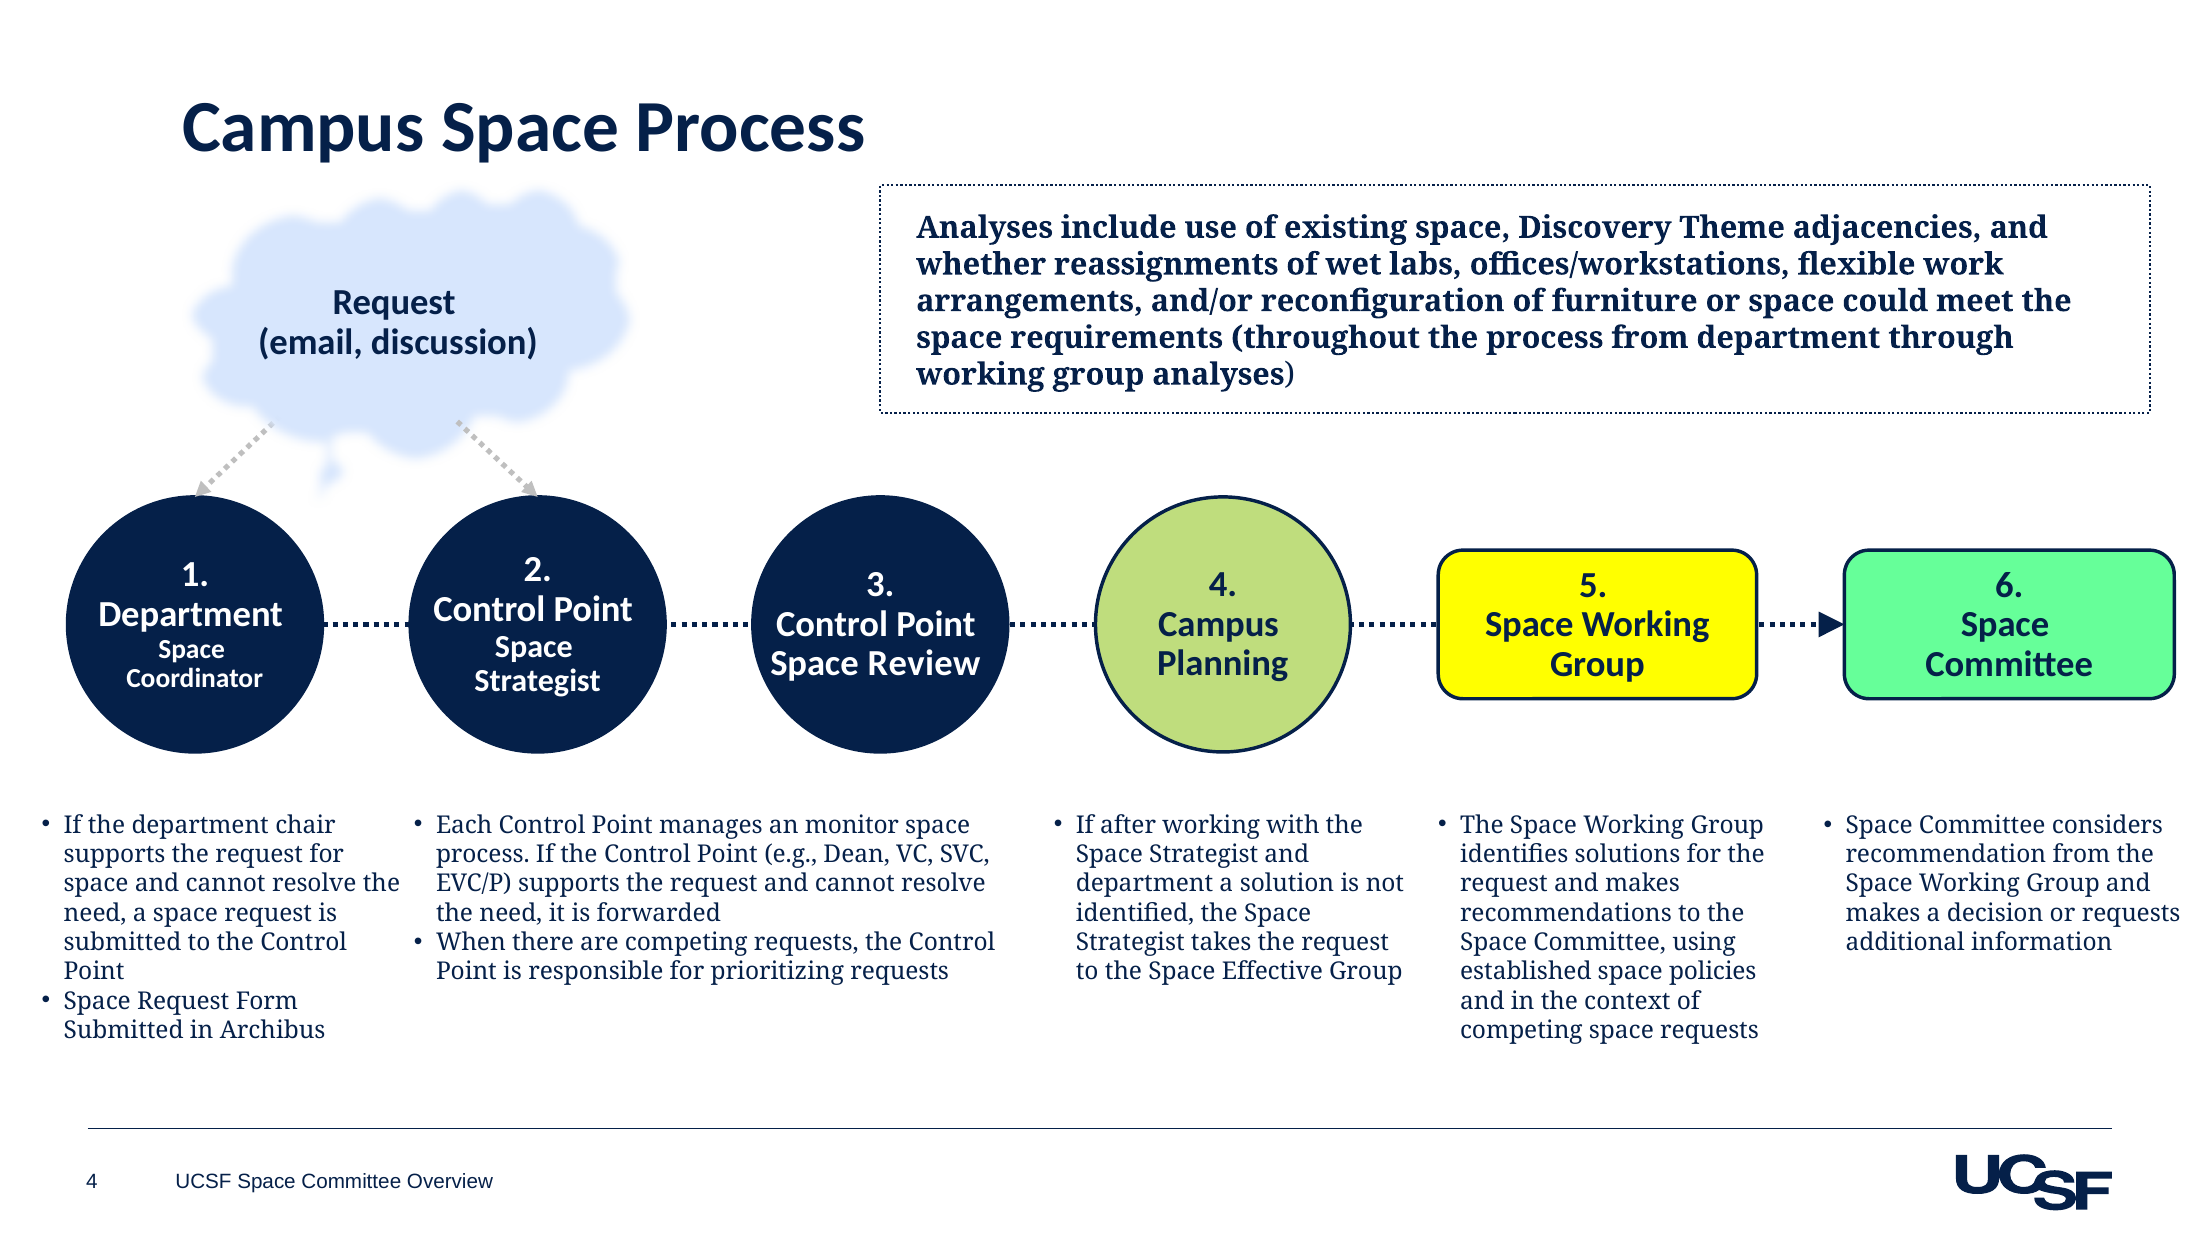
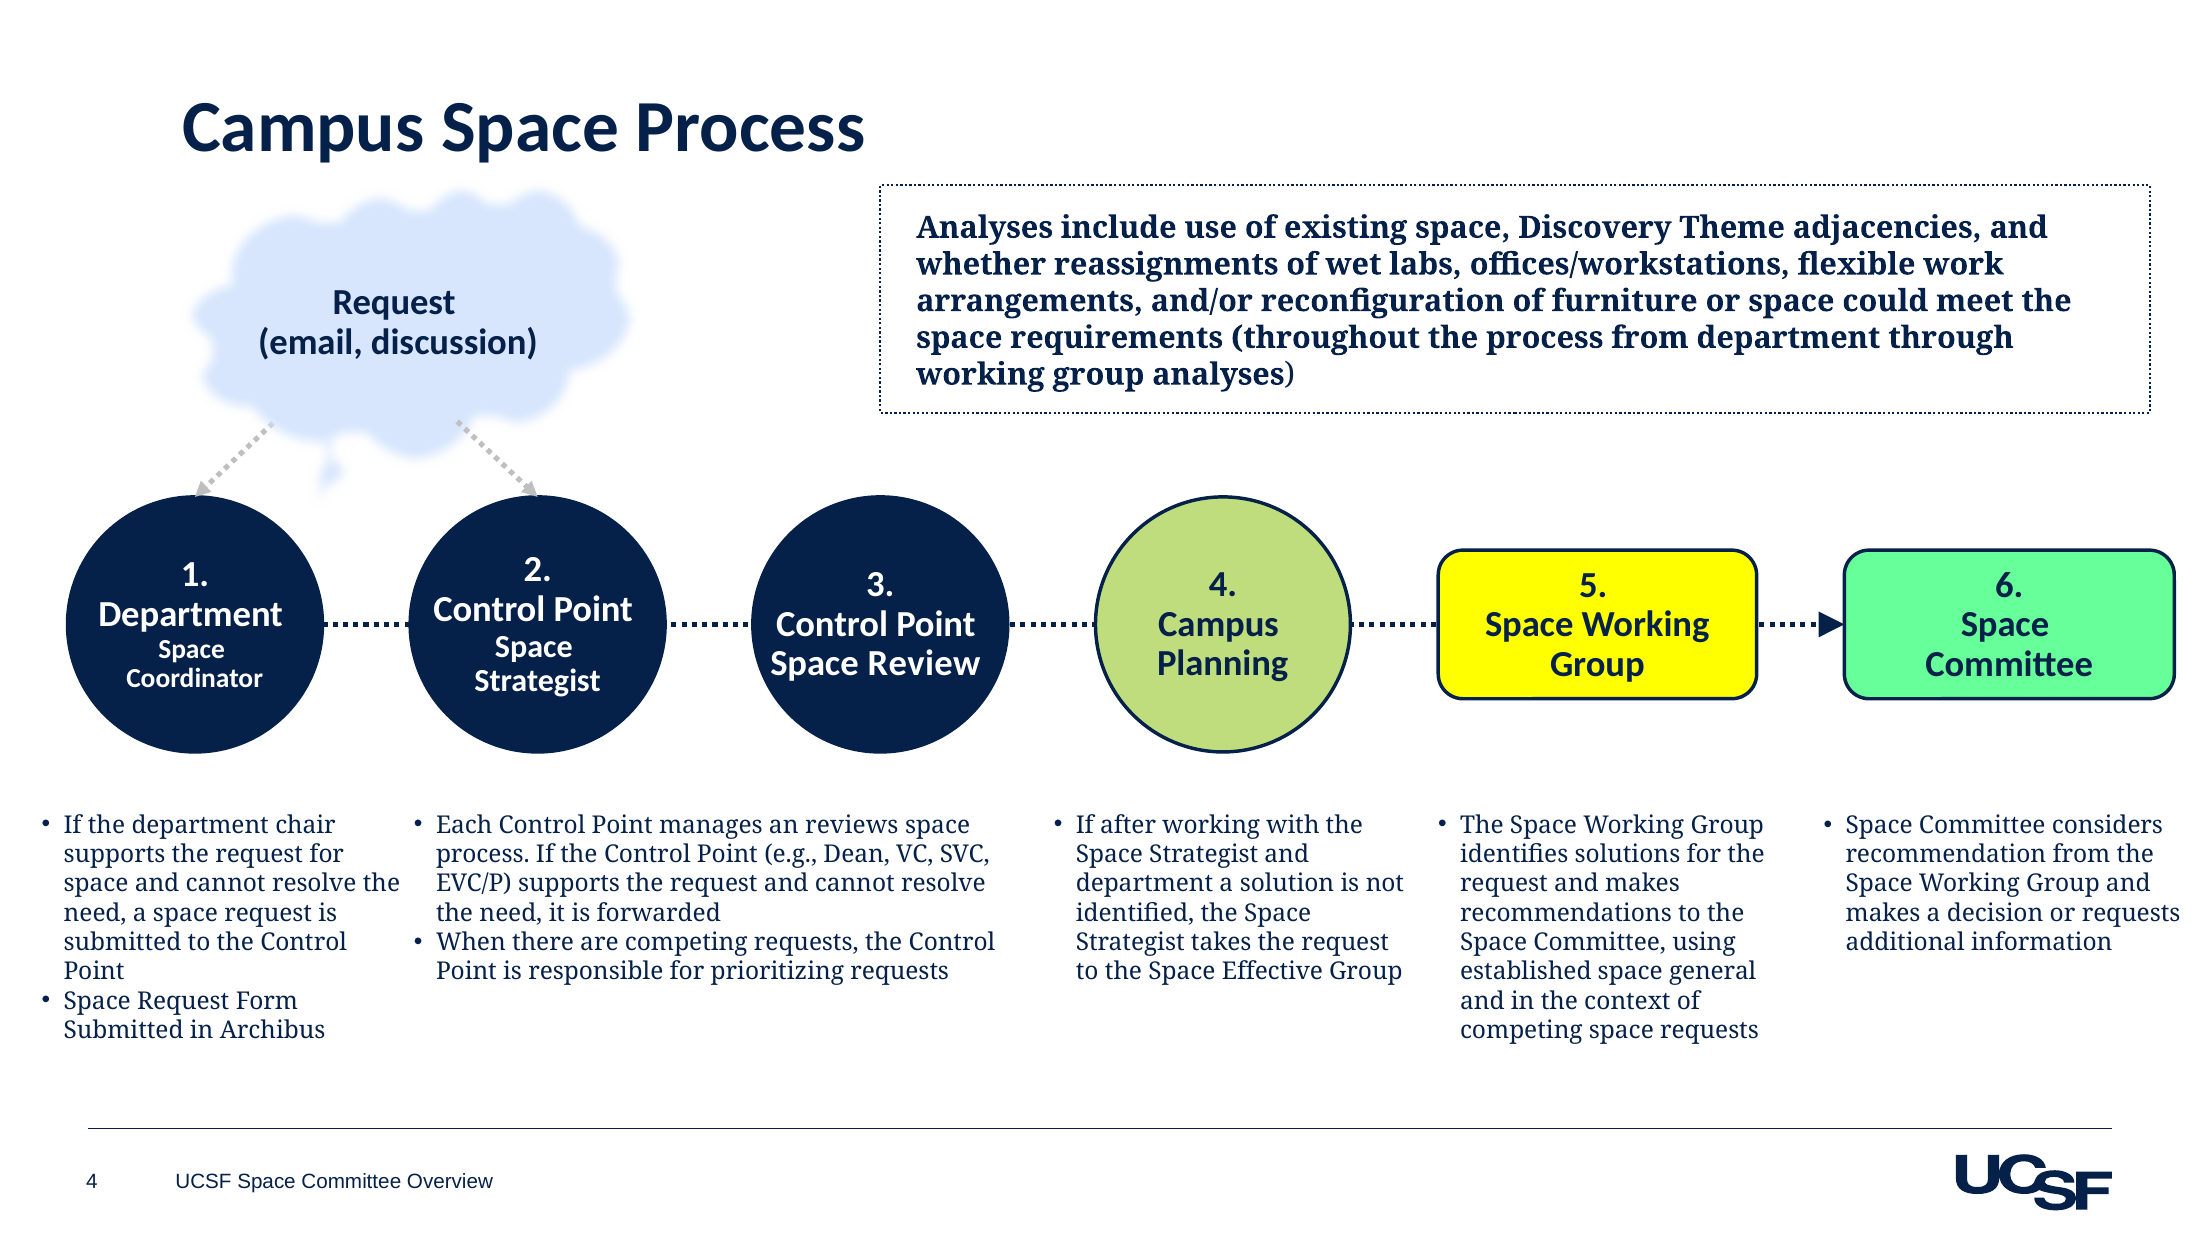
monitor: monitor -> reviews (852, 825)
policies: policies -> general (1713, 971)
